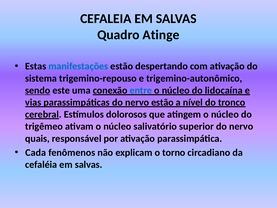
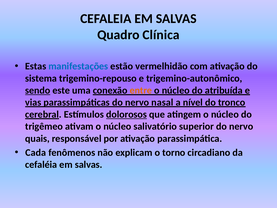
Atinge: Atinge -> Clínica (161, 35)
despertando: despertando -> vermelhidão (162, 66)
entre colour: blue -> orange (141, 90)
lidocaína: lidocaína -> atribuída (224, 90)
nervo estão: estão -> nasal (162, 102)
dolorosos underline: none -> present (127, 114)
